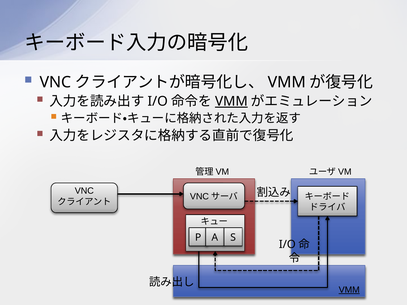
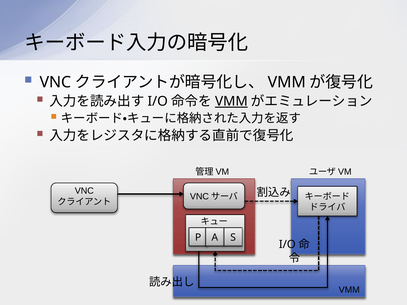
VMM underline: present -> none (349, 290)
